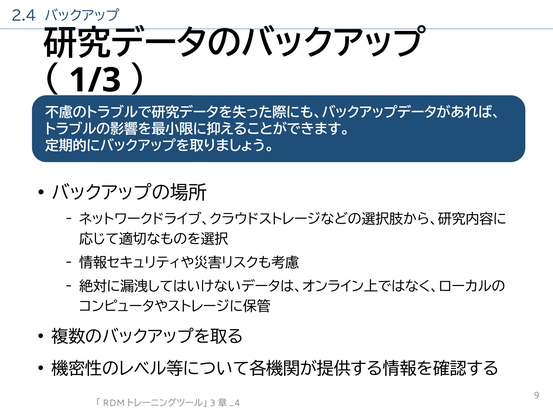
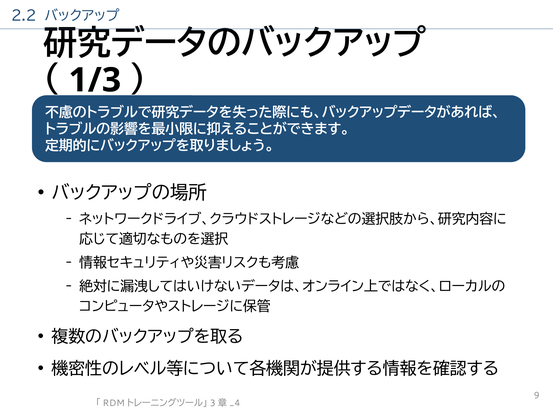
2.4: 2.4 -> 2.2 (24, 16)
